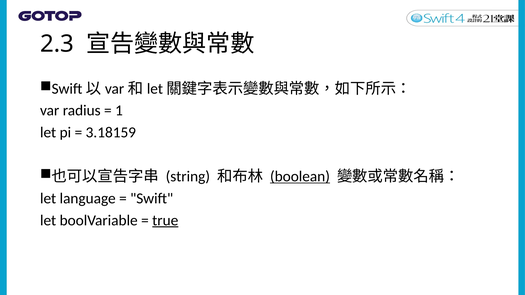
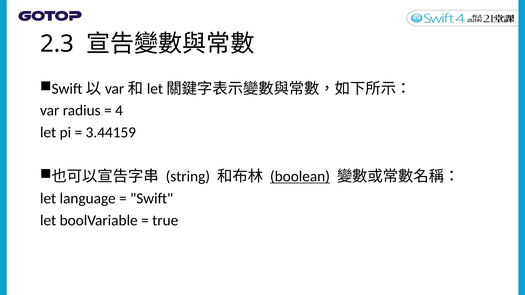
1: 1 -> 4 (119, 111)
3.18159: 3.18159 -> 3.44159 (111, 133)
true underline: present -> none (165, 221)
